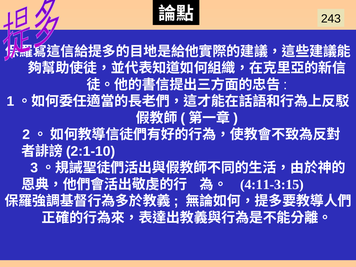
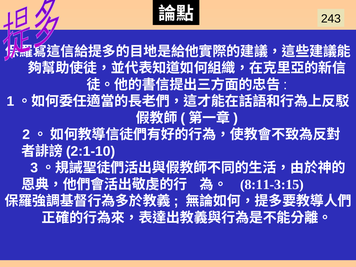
4:11-3:15: 4:11-3:15 -> 8:11-3:15 (272, 185)
